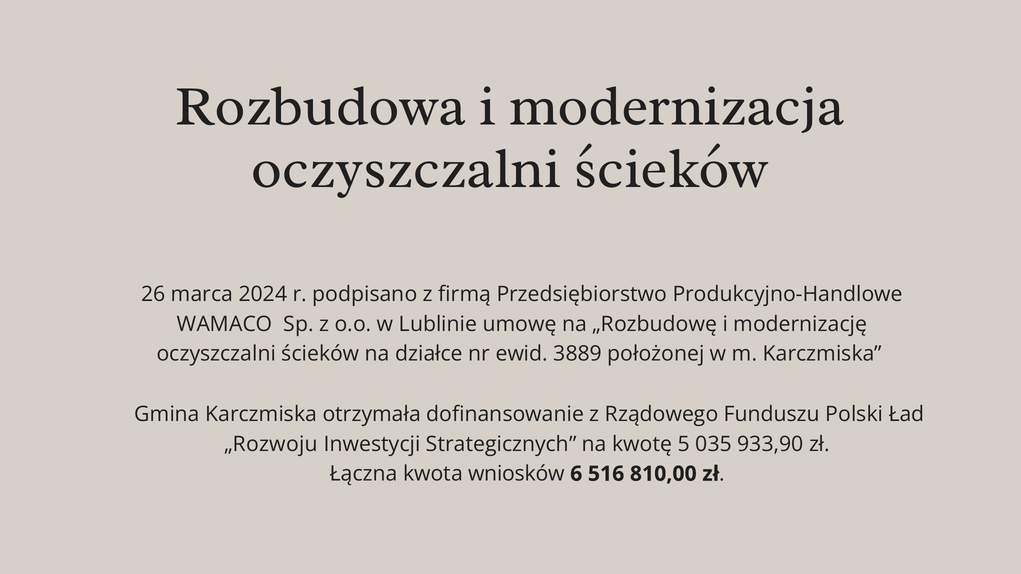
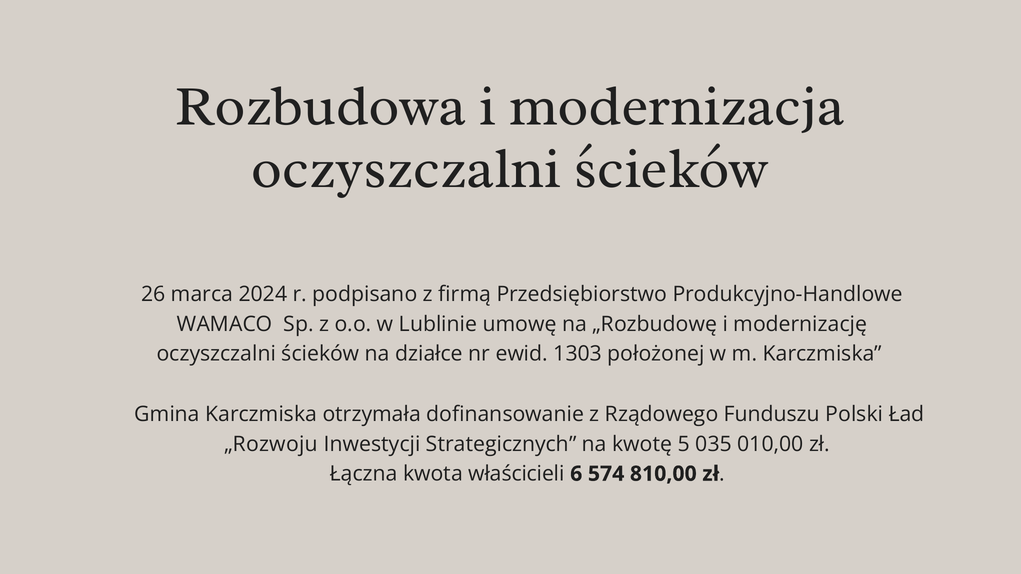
3889: 3889 -> 1303 (578, 354)
933,90: 933,90 -> 010,00 (770, 444)
wniosków: wniosków -> właścicieli (516, 474)
516: 516 -> 574 (606, 474)
